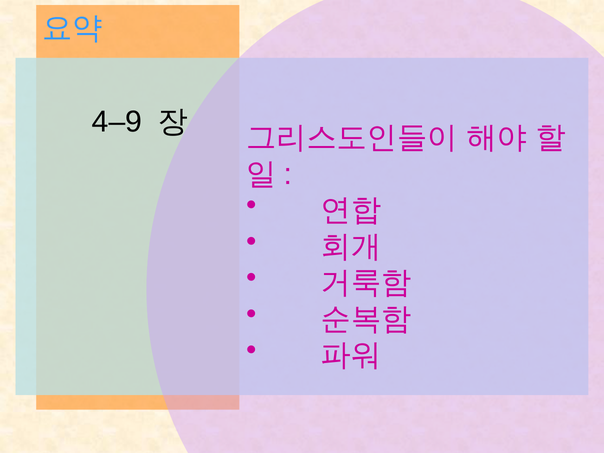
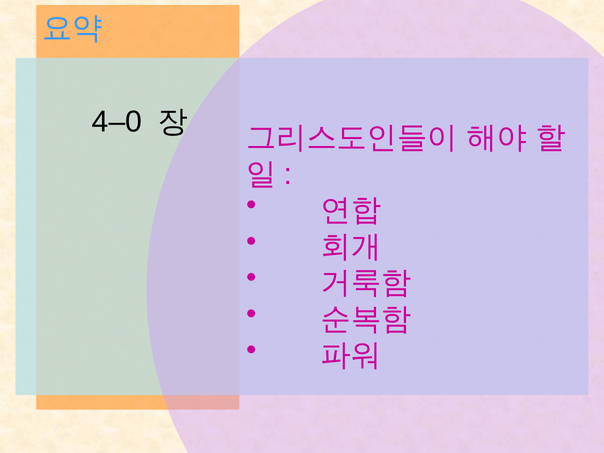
4–9: 4–9 -> 4–0 (117, 122)
